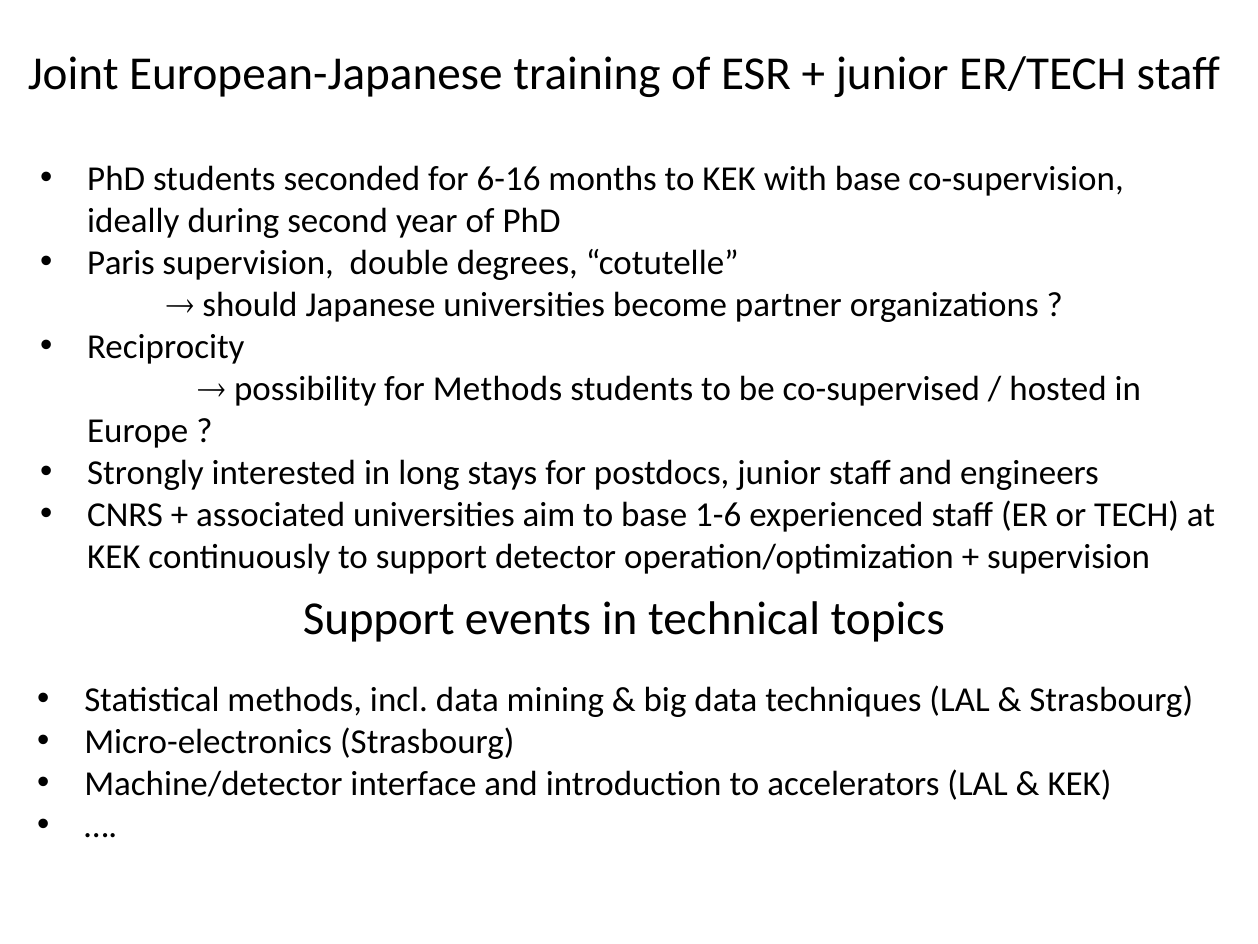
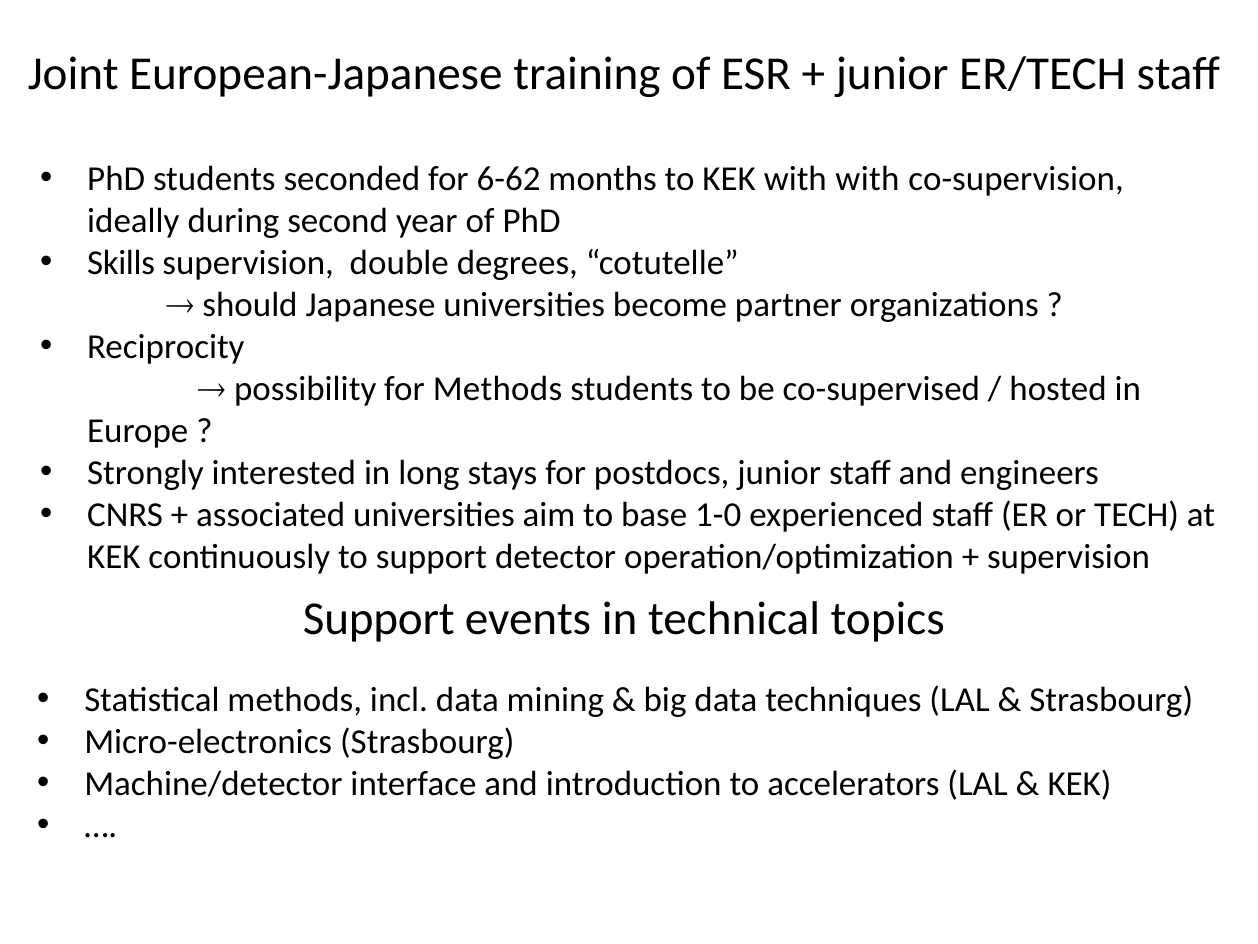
6-16: 6-16 -> 6-62 (509, 179)
with base: base -> with (868, 179)
Paris: Paris -> Skills (121, 263)
1-6: 1-6 -> 1-0 (718, 514)
